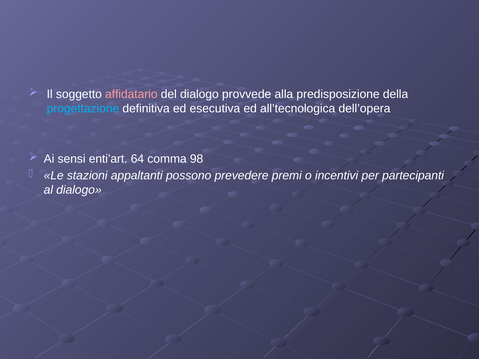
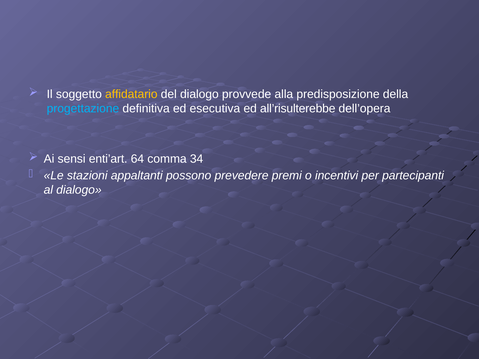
affidatario colour: pink -> yellow (131, 94)
all’tecnologica: all’tecnologica -> all’risulterebbe (298, 109)
98: 98 -> 34 (197, 159)
